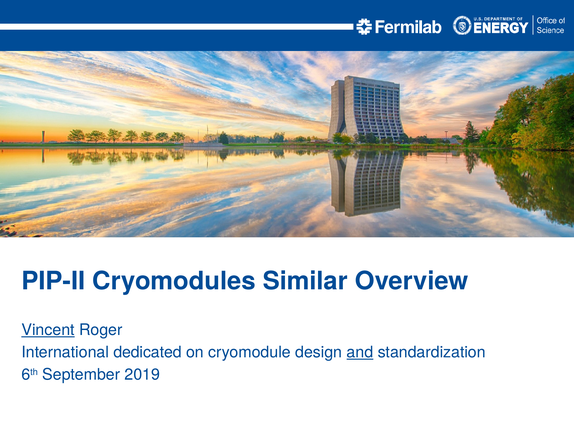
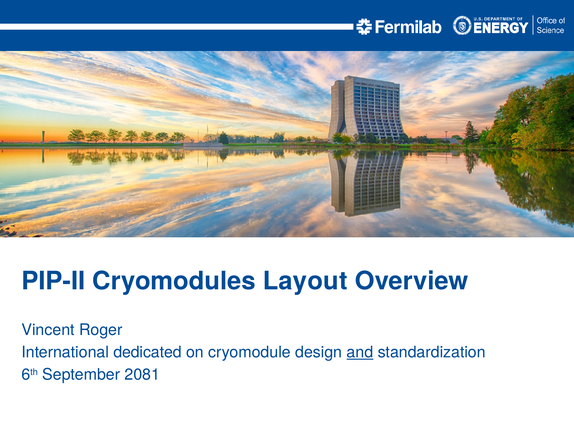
Similar: Similar -> Layout (305, 281)
Vincent underline: present -> none (48, 330)
2019: 2019 -> 2081 (142, 375)
